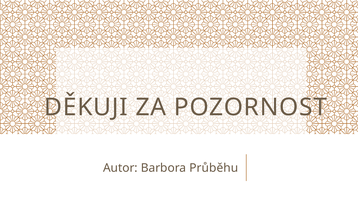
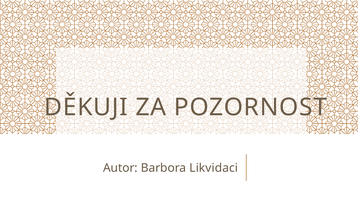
Průběhu: Průběhu -> Likvidaci (214, 168)
